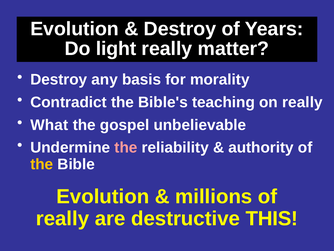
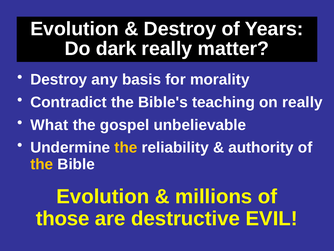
light: light -> dark (116, 49)
the colour: pink -> yellow (126, 147)
really: really -> those (63, 218)
THIS: THIS -> EVIL (272, 218)
